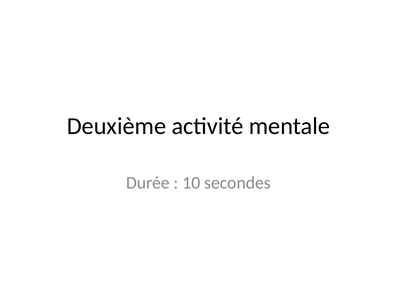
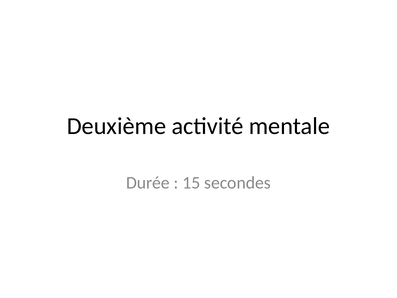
10: 10 -> 15 (191, 183)
